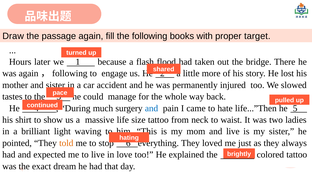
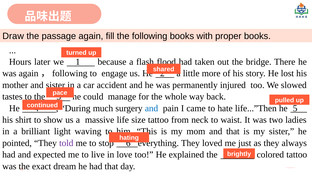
proper target: target -> books (257, 36)
and live: live -> that (233, 131)
told colour: orange -> purple (66, 143)
